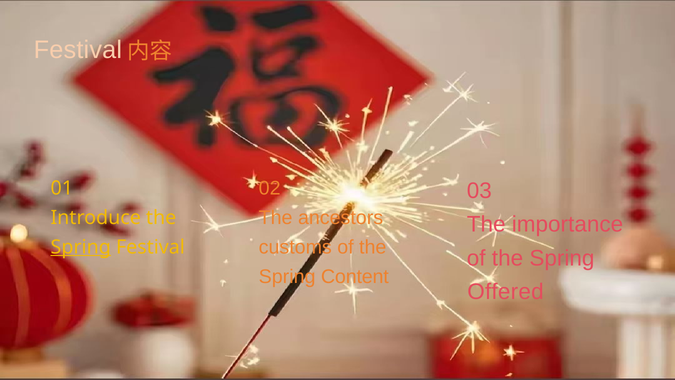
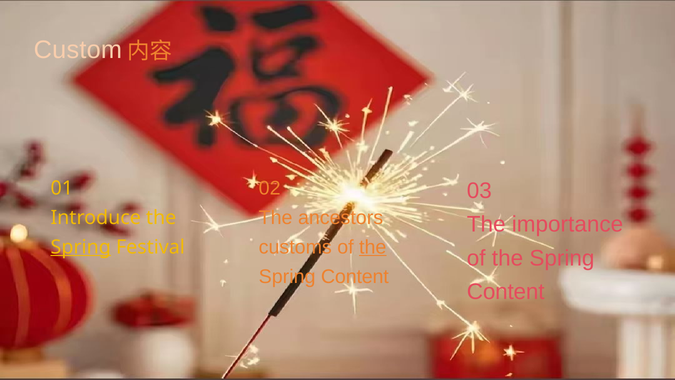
Festival: Festival -> Custom (78, 50)
the underline: none -> present (373, 247)
Offered: Offered -> Content (506, 292)
